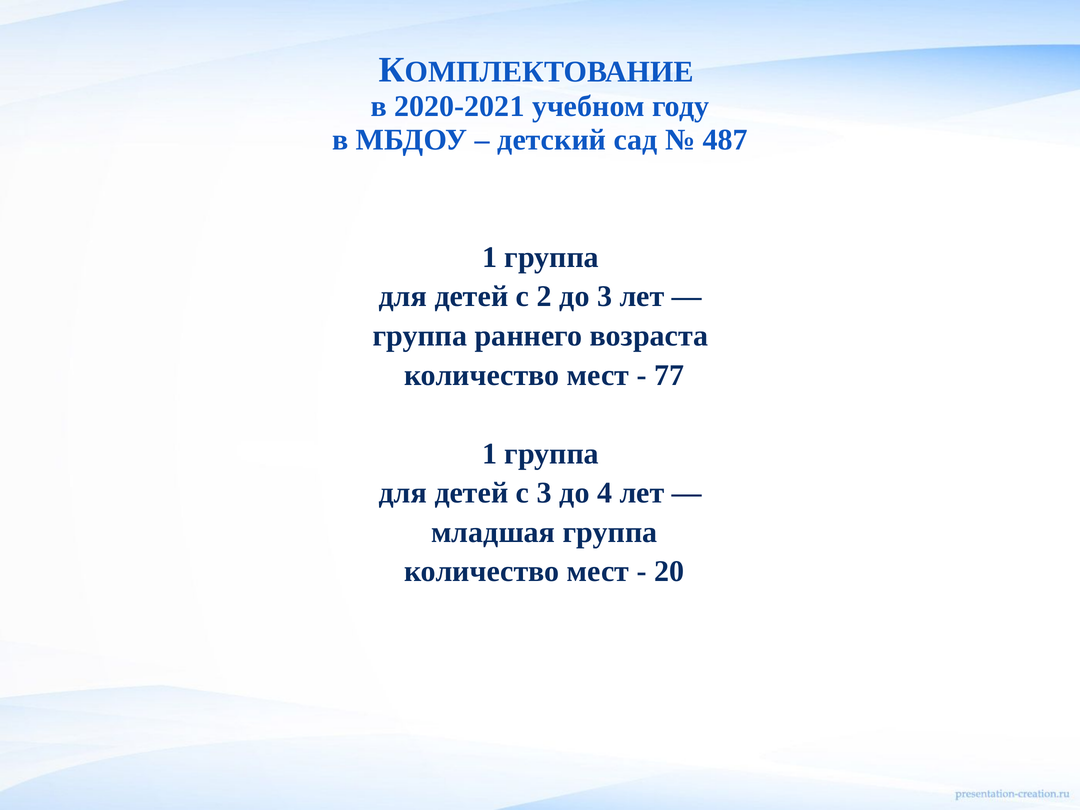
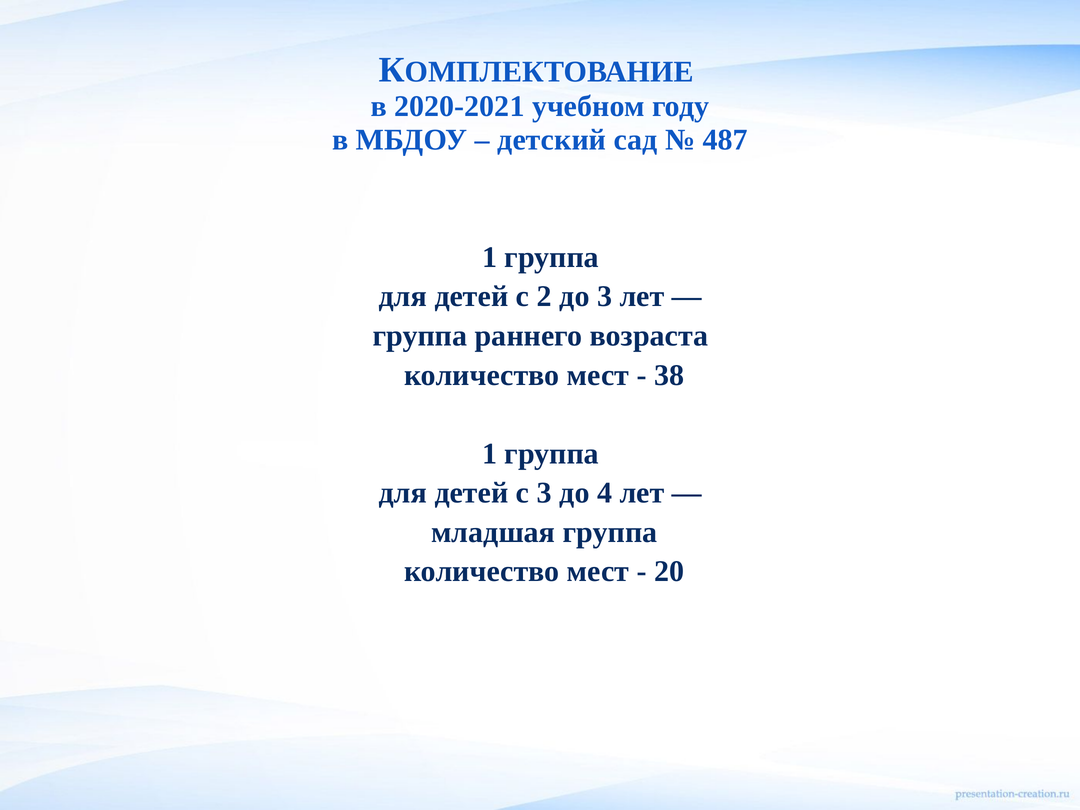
77: 77 -> 38 (669, 375)
